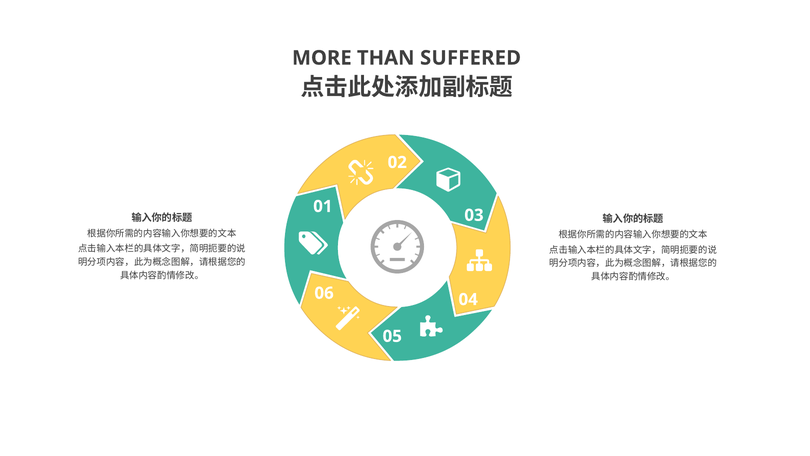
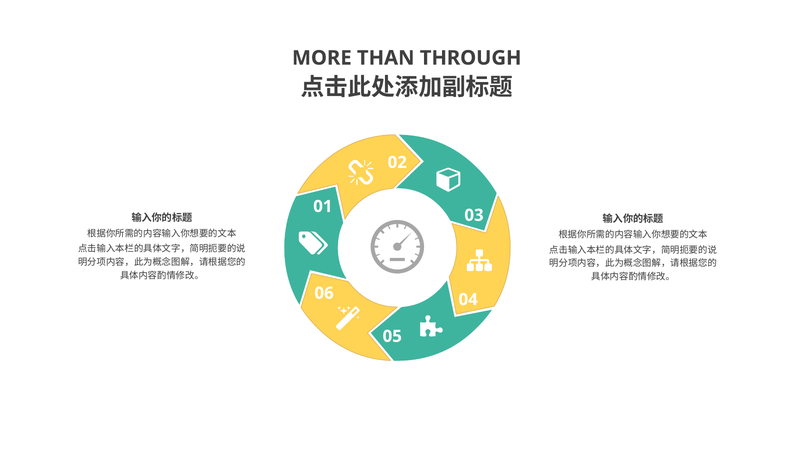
SUFFERED: SUFFERED -> THROUGH (471, 58)
